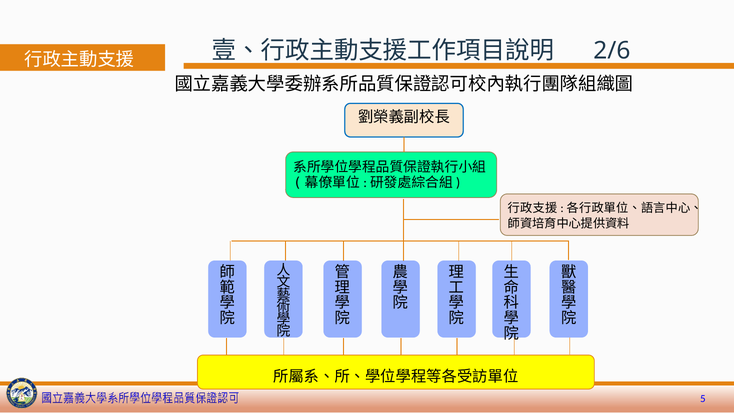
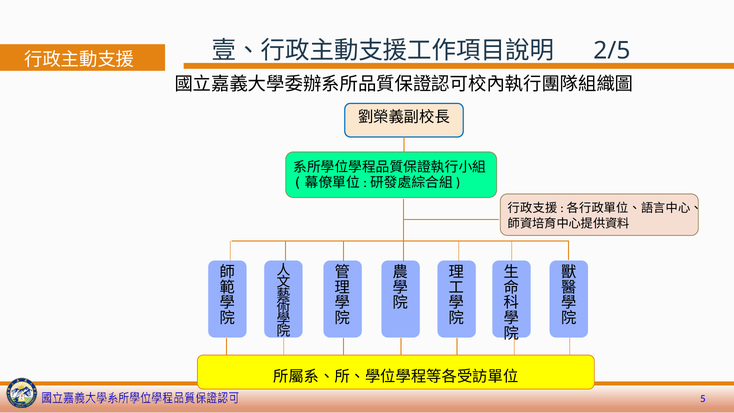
2/6: 2/6 -> 2/5 (612, 50)
